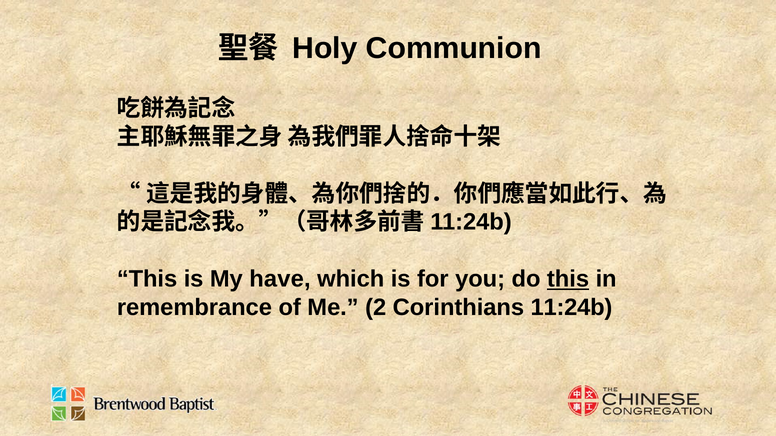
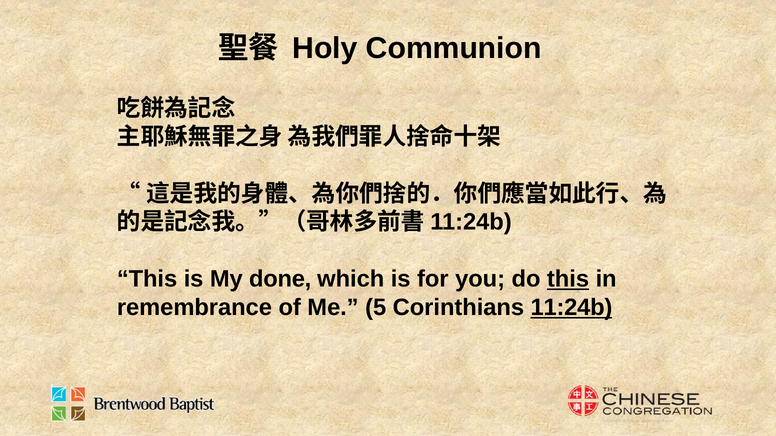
have: have -> done (280, 279)
2: 2 -> 5 (376, 308)
11:24b underline: none -> present (571, 308)
